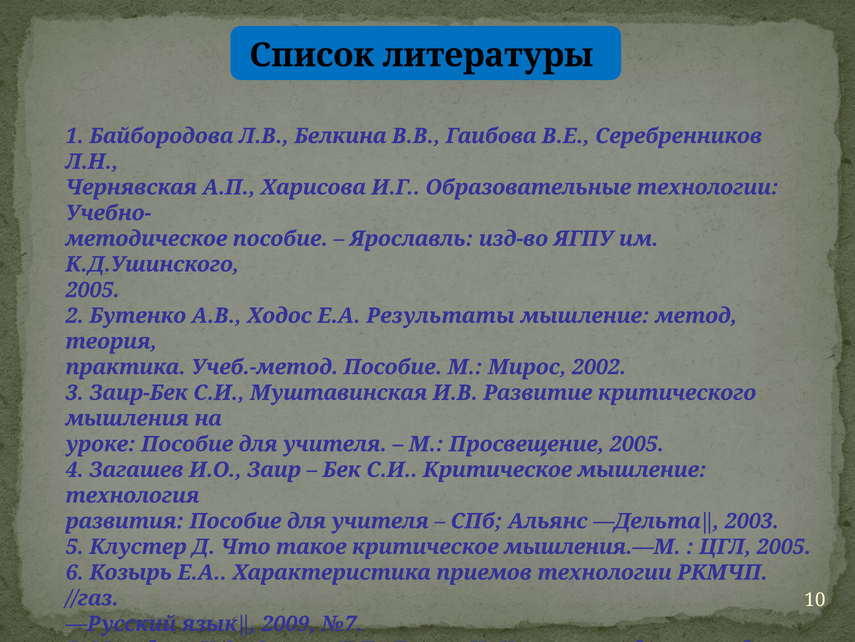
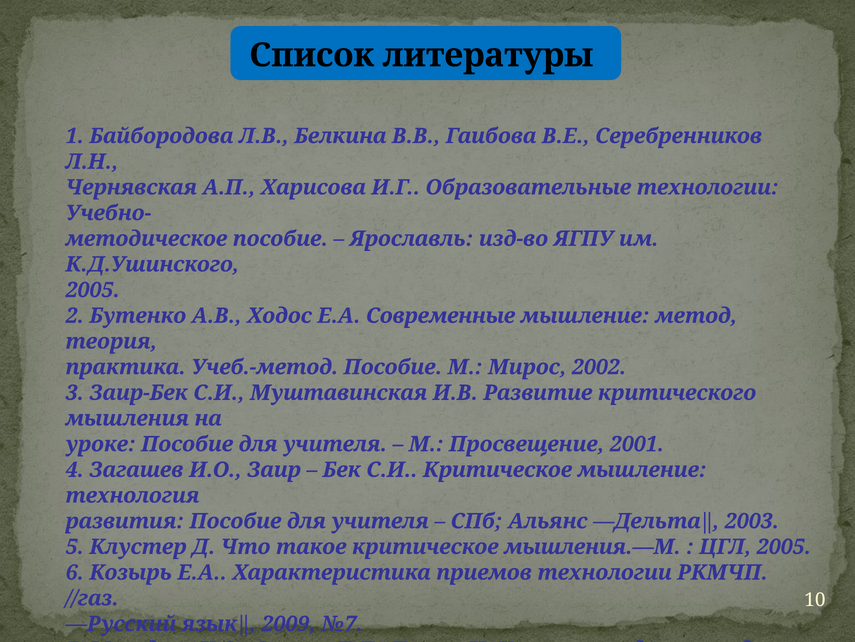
Результаты: Результаты -> Современные (441, 315)
Просвещение 2005: 2005 -> 2001 (637, 444)
